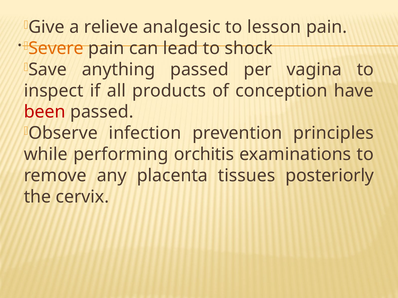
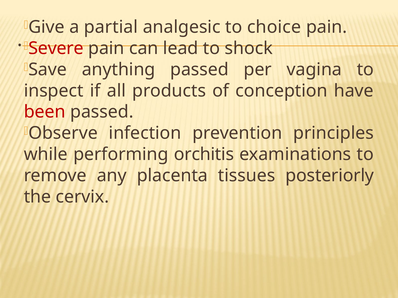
relieve: relieve -> partial (111, 27)
lesson: lesson -> choice (274, 27)
Severe colour: orange -> red (56, 48)
